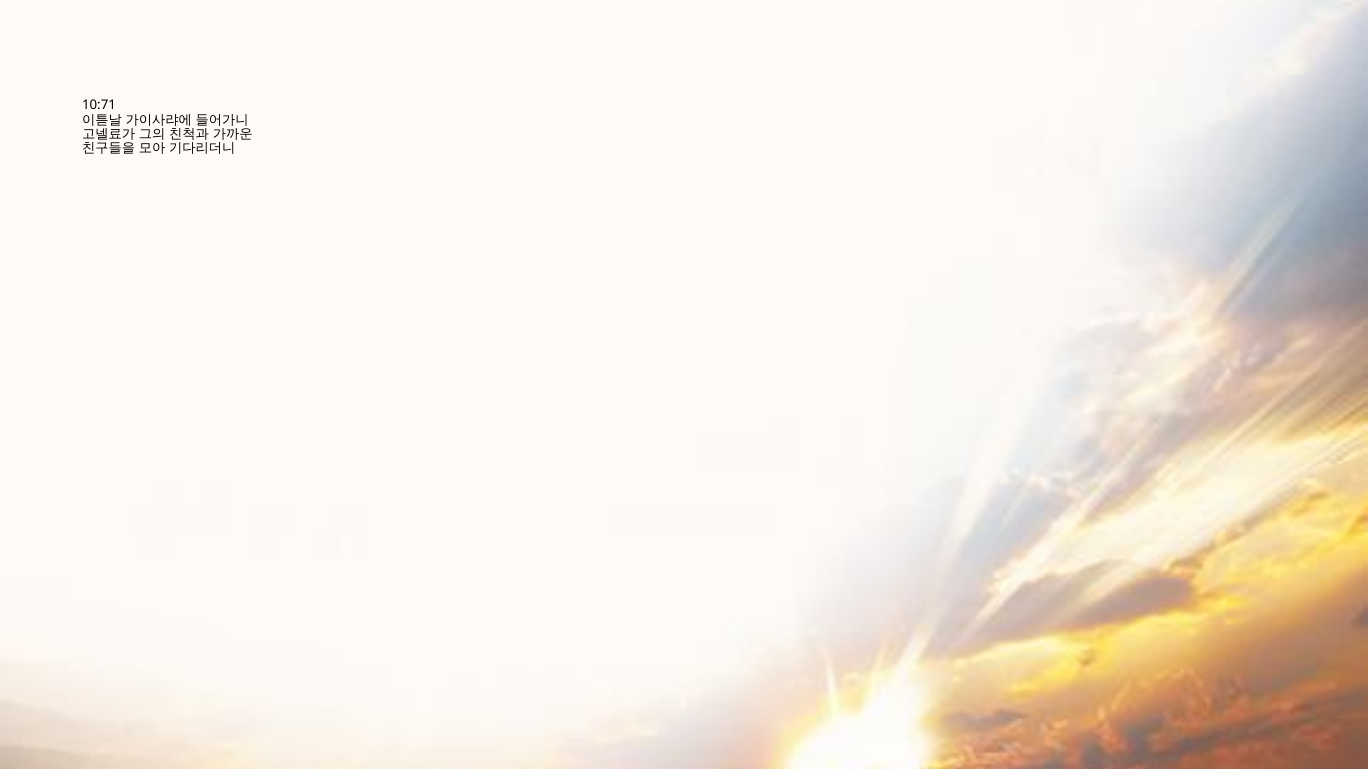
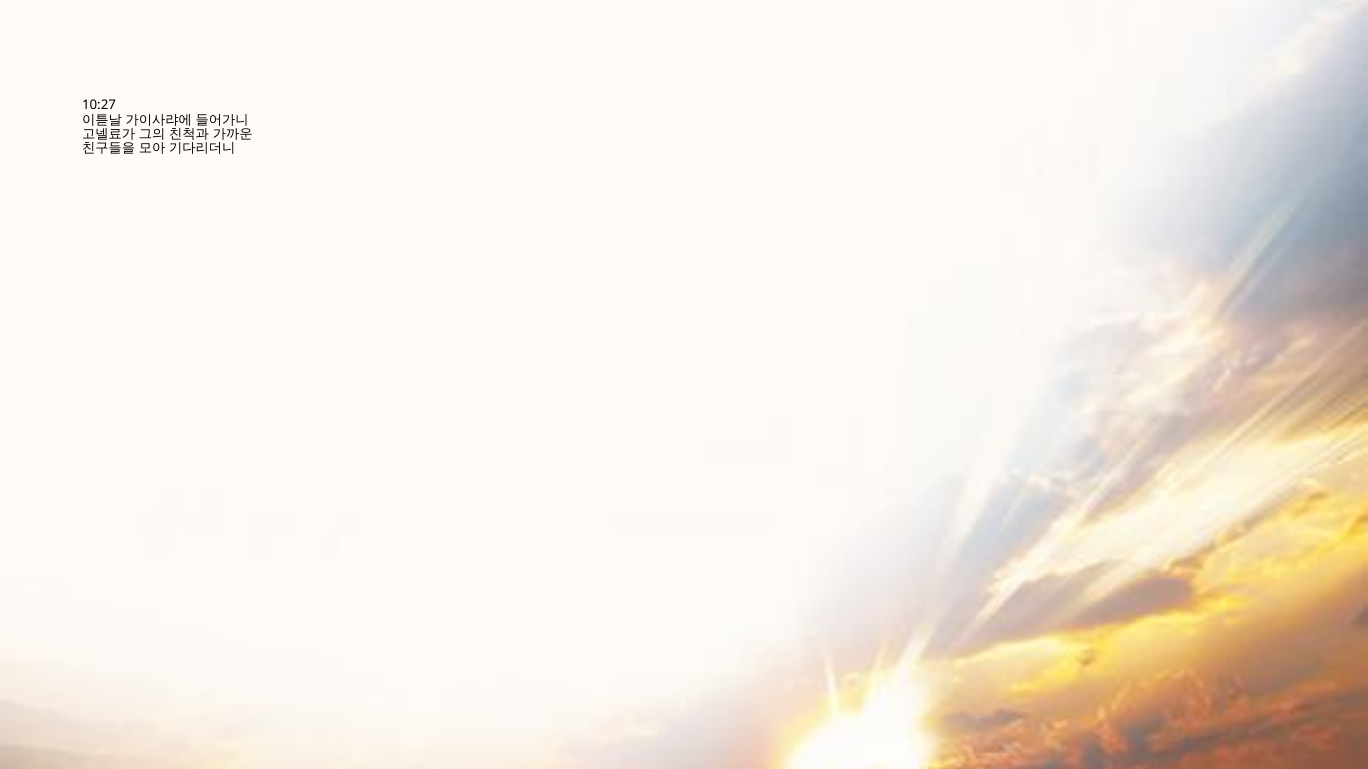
10:71: 10:71 -> 10:27 (99, 105)
